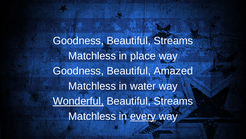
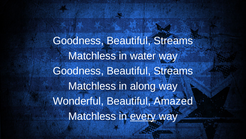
place: place -> water (143, 56)
Amazed: Amazed -> Streams (173, 71)
water: water -> along (143, 86)
Wonderful underline: present -> none (78, 101)
Streams: Streams -> Amazed (173, 101)
